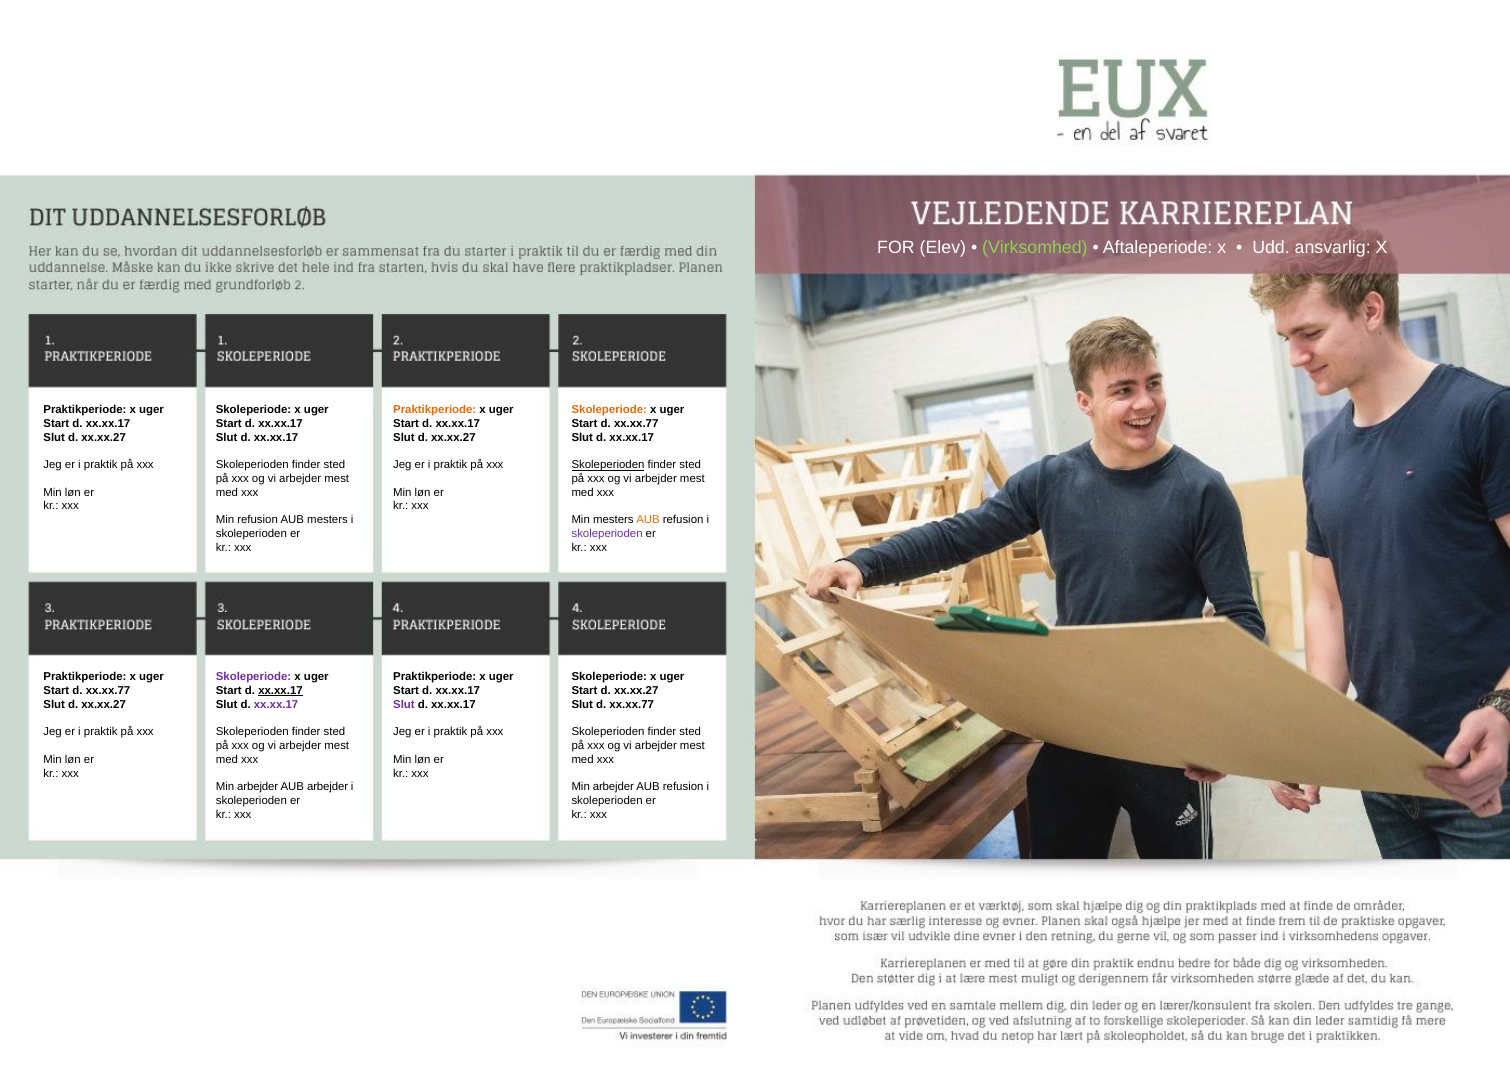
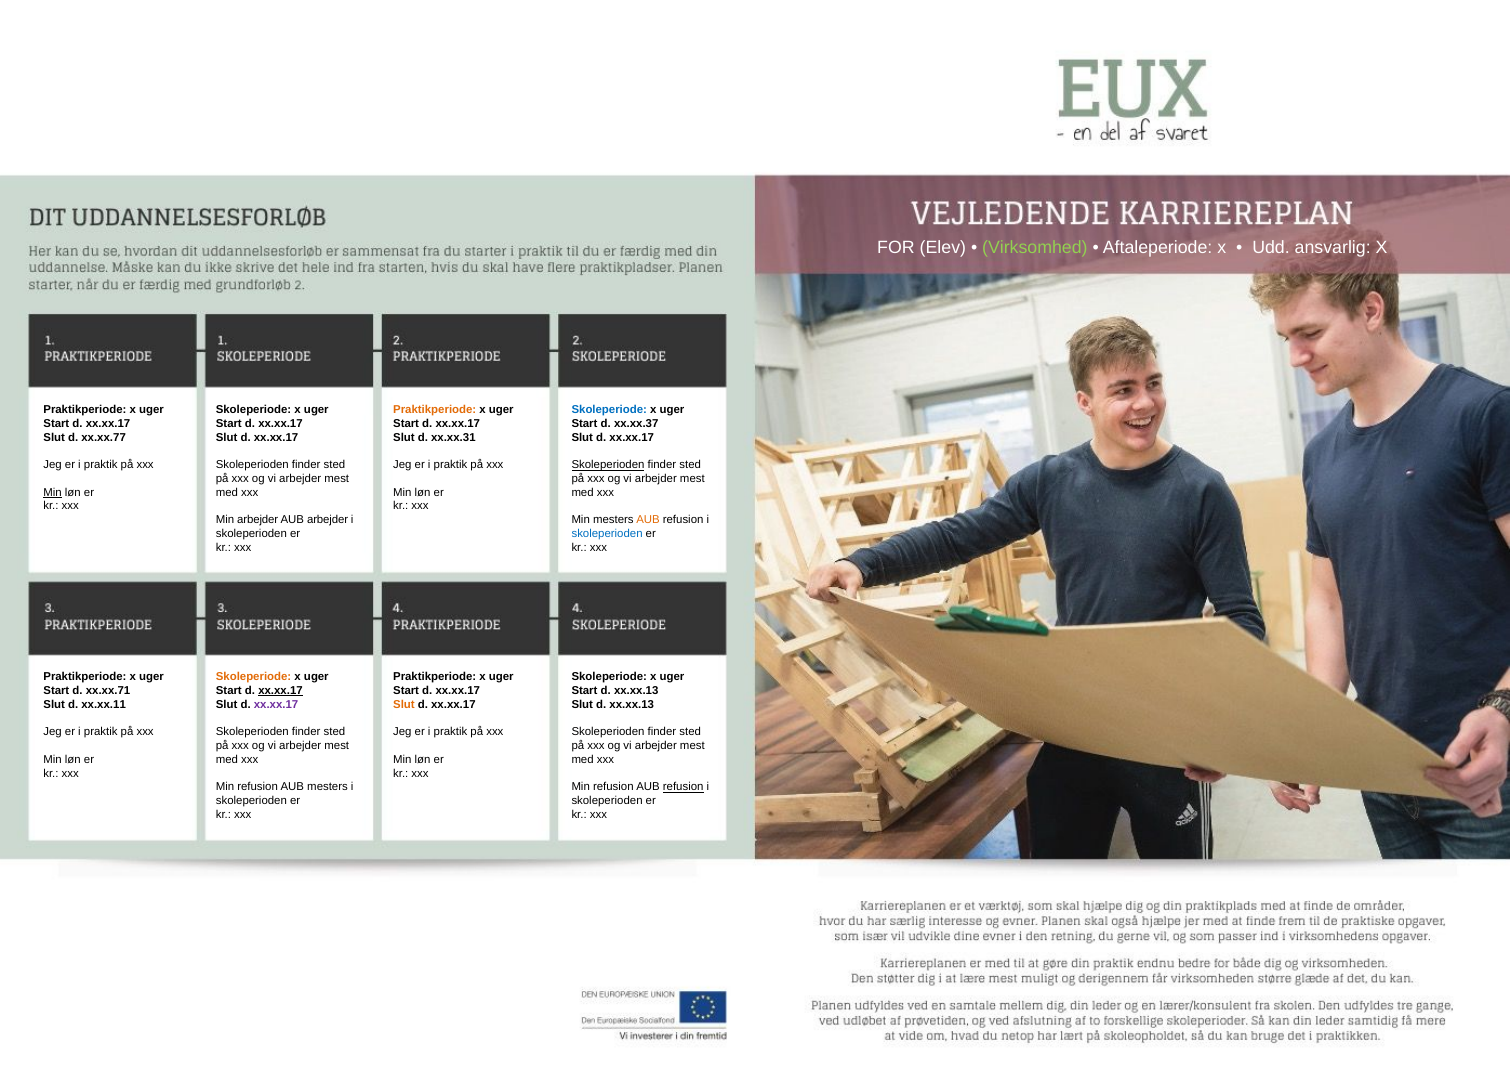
Skoleperiode colour: orange -> blue (609, 410)
xx.xx.77: xx.xx.77 -> xx.xx.37 (636, 424)
xx.xx.27: xx.xx.27 -> xx.xx.77 (104, 437)
xx.xx.27: xx.xx.27 -> xx.xx.31 (453, 437)
Min underline: none -> present (53, 492)
Min refusion: refusion -> arbejder (258, 520)
AUB mesters: mesters -> arbejder (328, 520)
skoleperioden colour: purple -> blue (607, 534)
Skoleperiode colour: purple -> orange (254, 677)
xx.xx.77: xx.xx.77 -> xx.xx.71 (108, 691)
Start d xx.xx.27: xx.xx.27 -> xx.xx.13 (636, 691)
xx.xx.27: xx.xx.27 -> xx.xx.11 (104, 704)
Slut colour: purple -> orange (404, 704)
Slut d xx.xx.77: xx.xx.77 -> xx.xx.13 (632, 704)
arbejder: arbejder -> refusion (258, 787)
AUB arbejder: arbejder -> mesters (328, 787)
arbejder: arbejder -> refusion (613, 787)
refusion underline: none -> present (683, 787)
